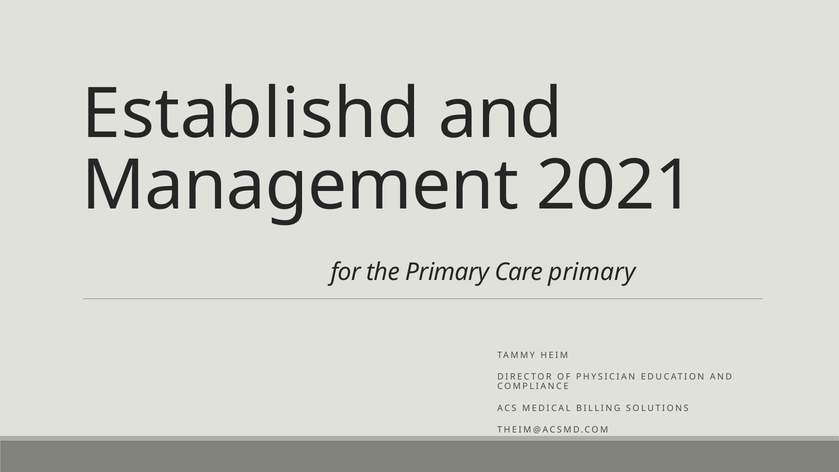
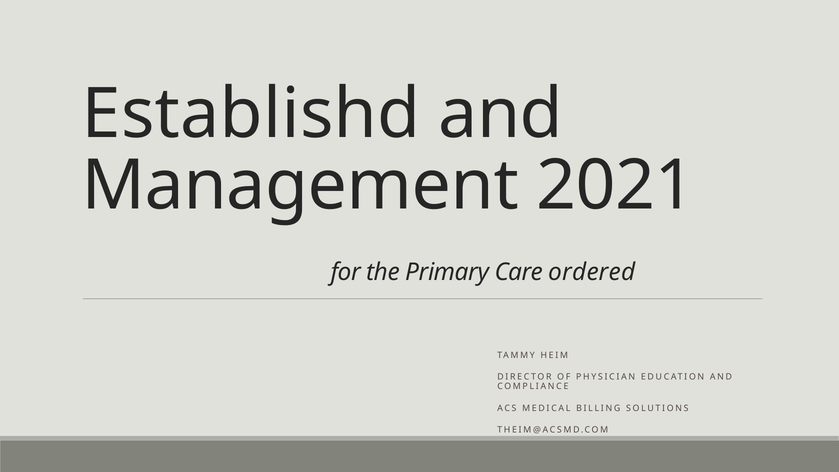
Care primary: primary -> ordered (592, 272)
